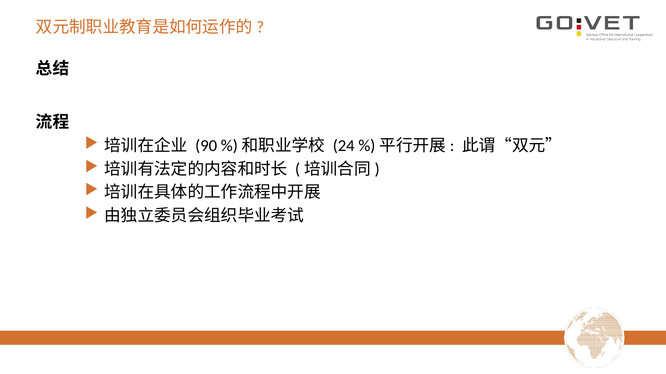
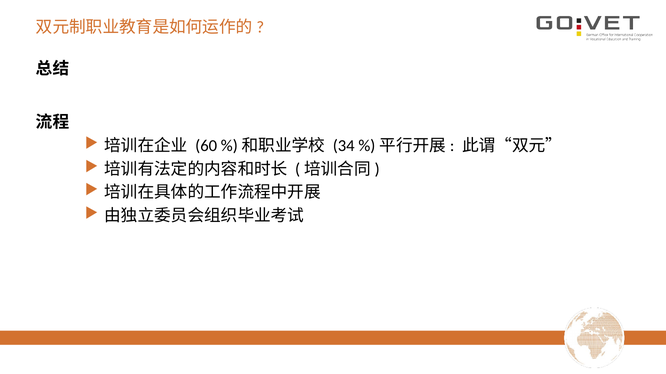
90: 90 -> 60 (206, 146)
24: 24 -> 34 (344, 146)
